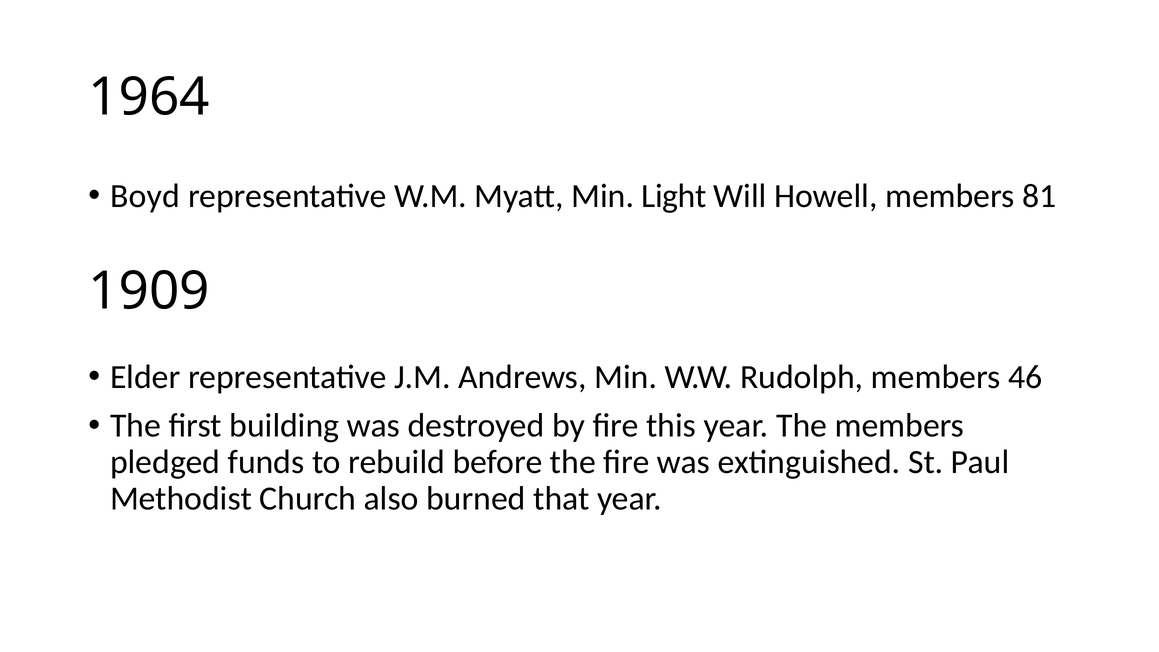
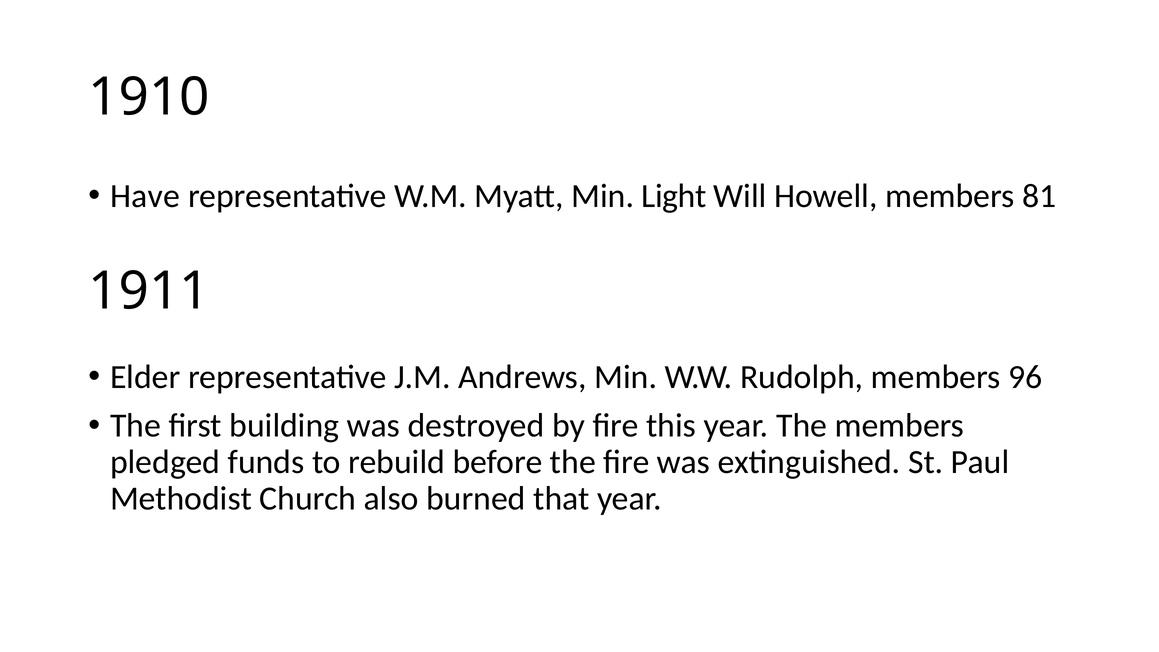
1964: 1964 -> 1910 (149, 97)
Boyd: Boyd -> Have (145, 196)
1909: 1909 -> 1911 (149, 291)
46: 46 -> 96 (1025, 377)
